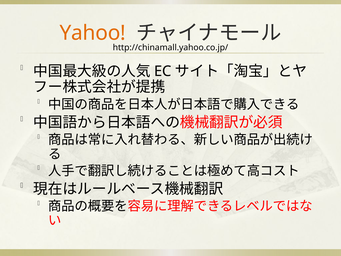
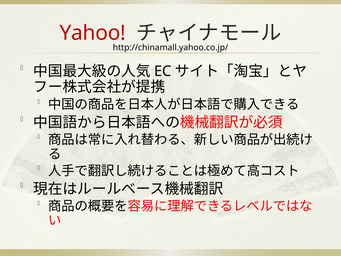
Yahoo colour: orange -> red (93, 33)
